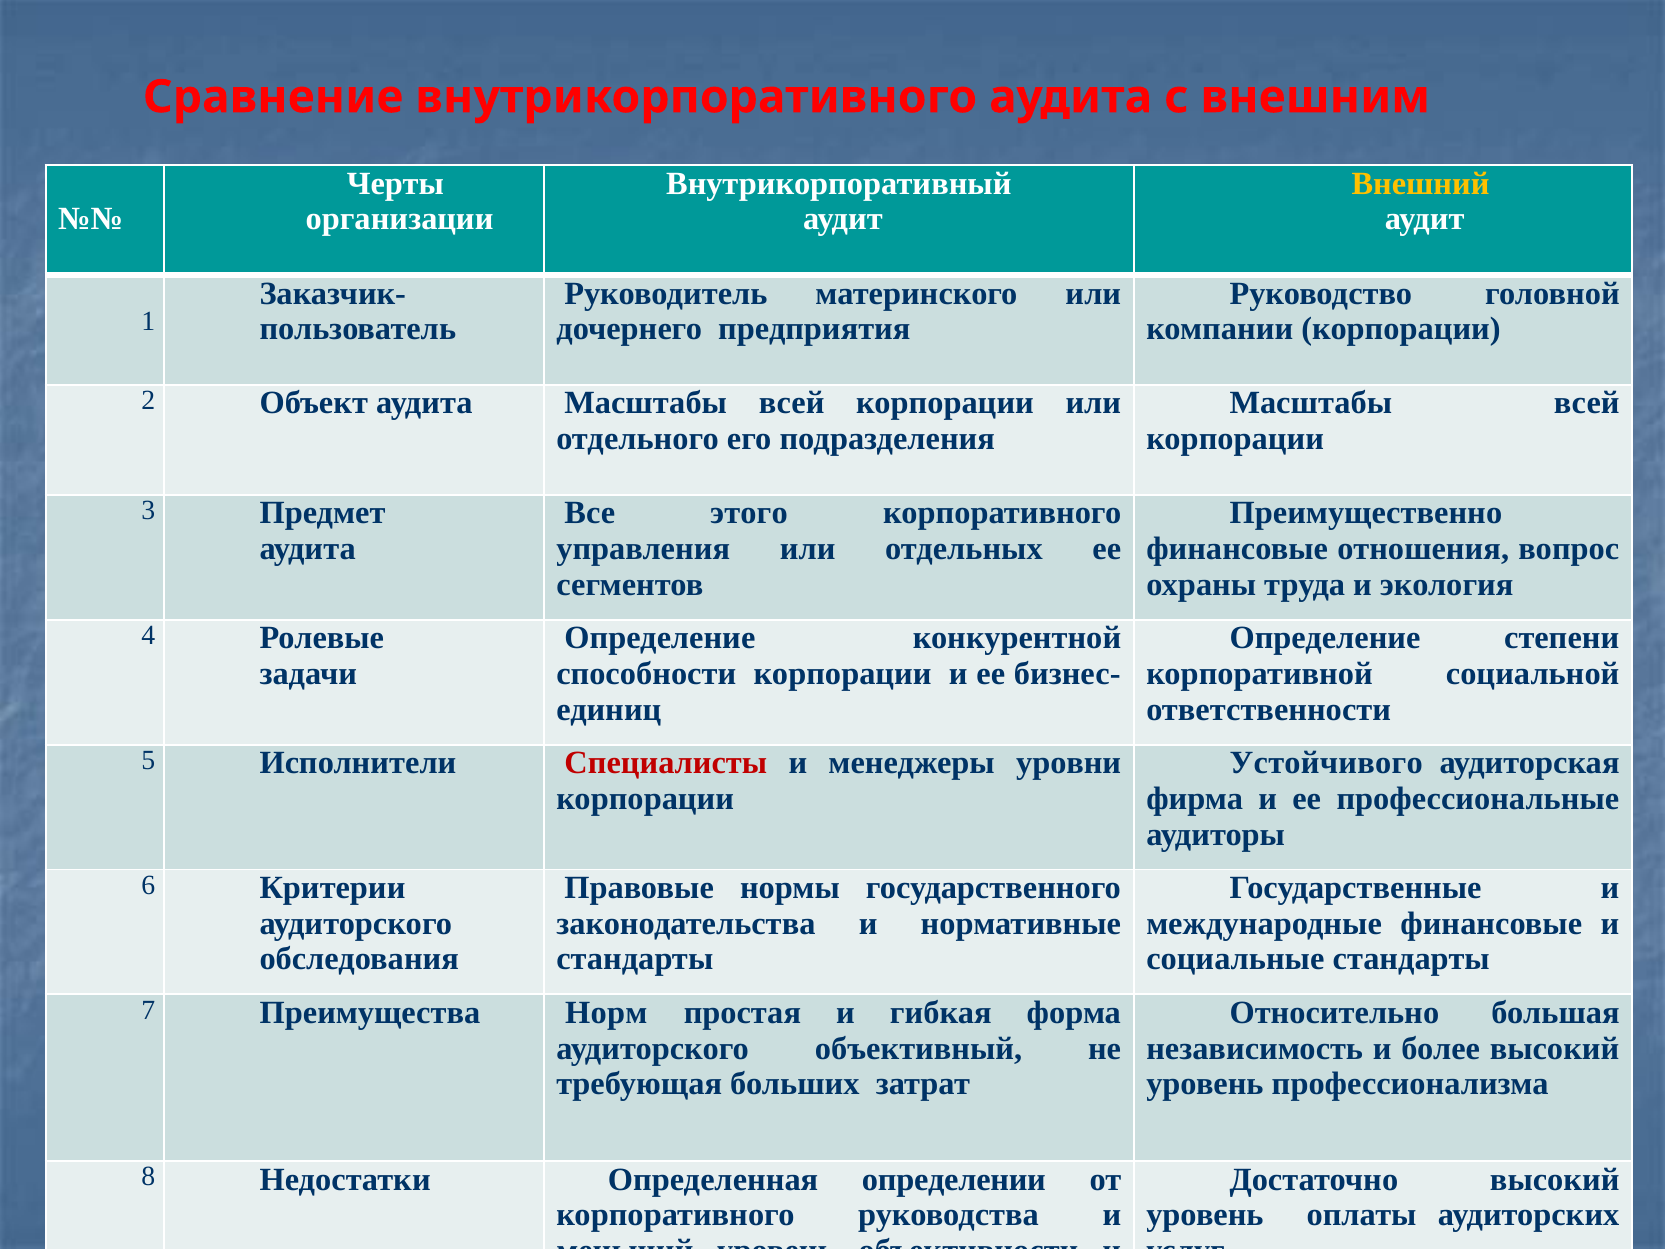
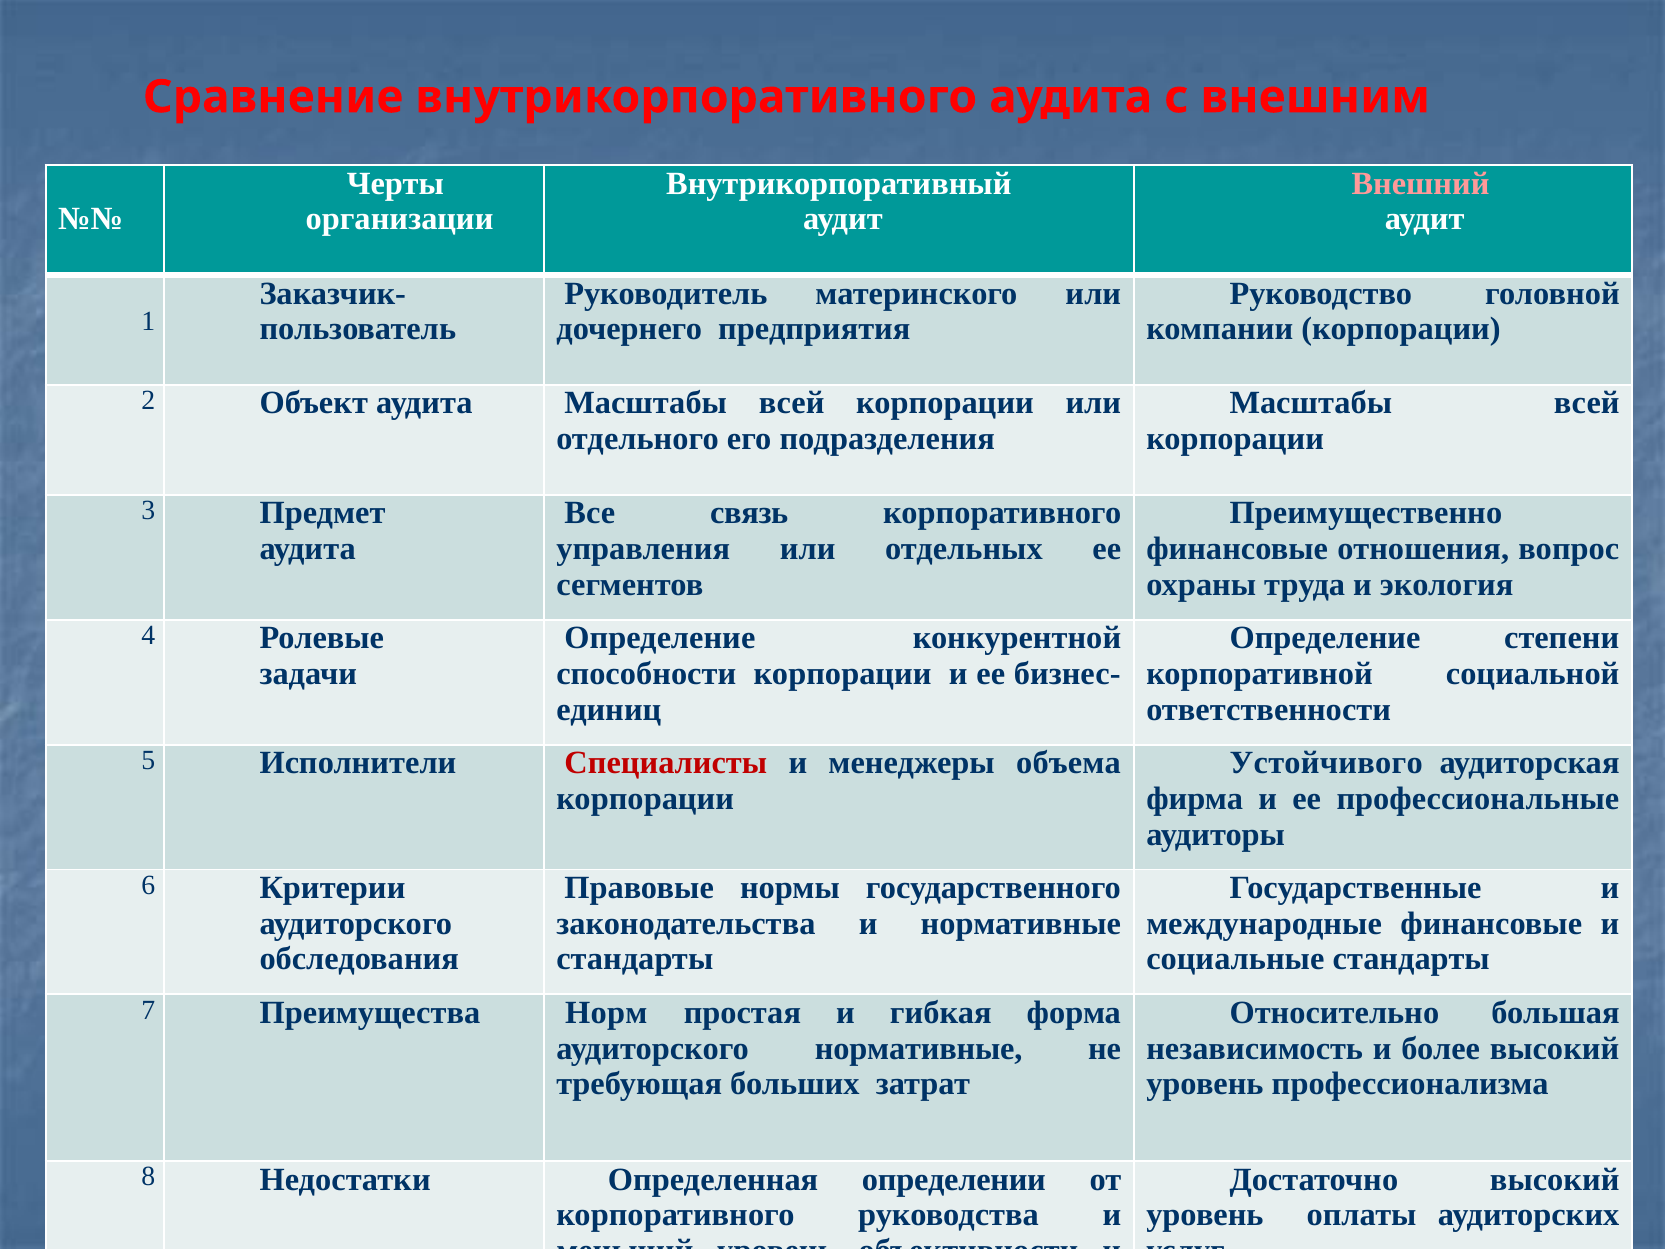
Внешний colour: yellow -> pink (1421, 183)
этого: этого -> связь (749, 513)
уровни: уровни -> объема (1069, 763)
аудиторского объективный: объективный -> нормативные (919, 1048)
